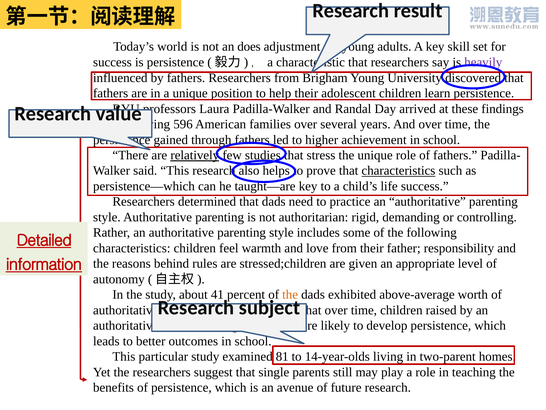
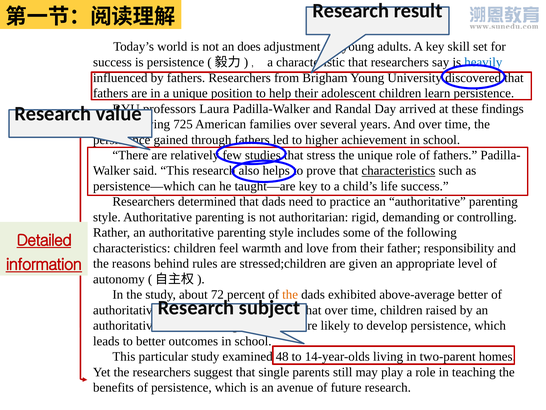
heavily colour: purple -> blue (483, 62)
596: 596 -> 725 (183, 124)
relatively underline: present -> none (195, 155)
41: 41 -> 72 (217, 294)
above-average worth: worth -> better (473, 294)
81: 81 -> 48 (282, 356)
